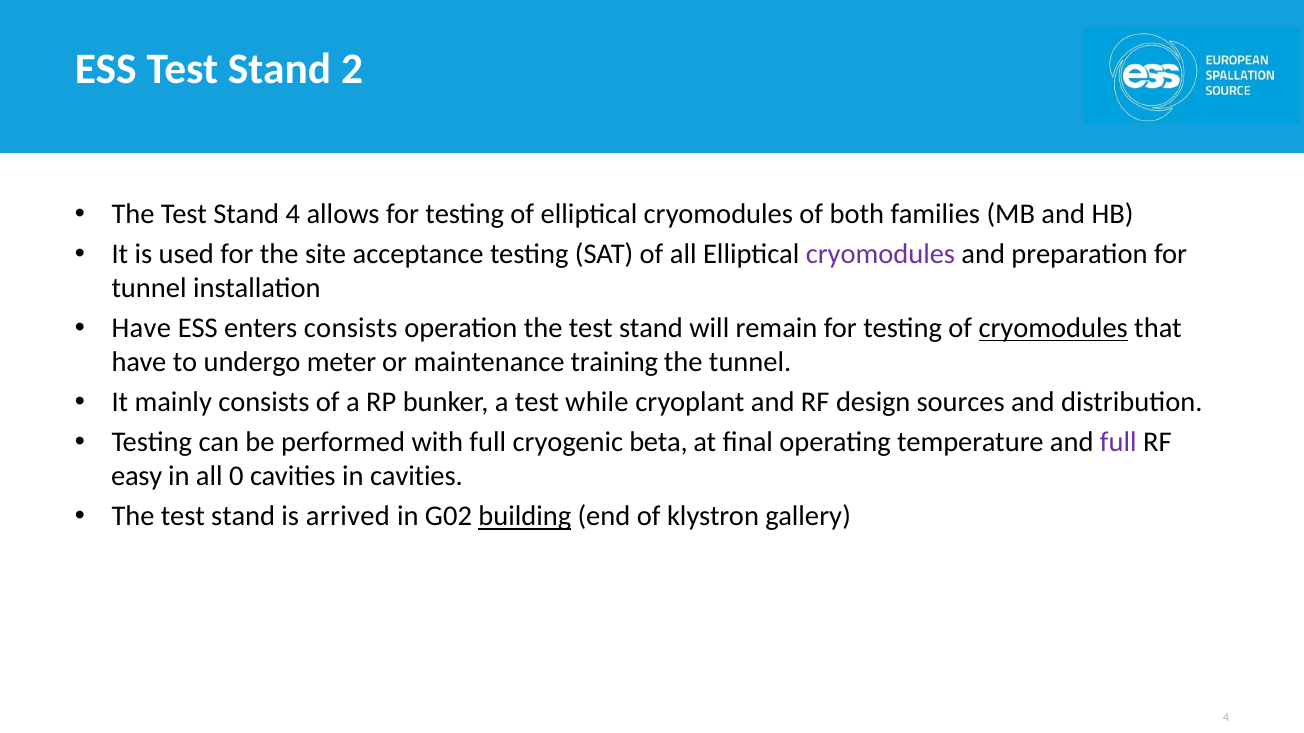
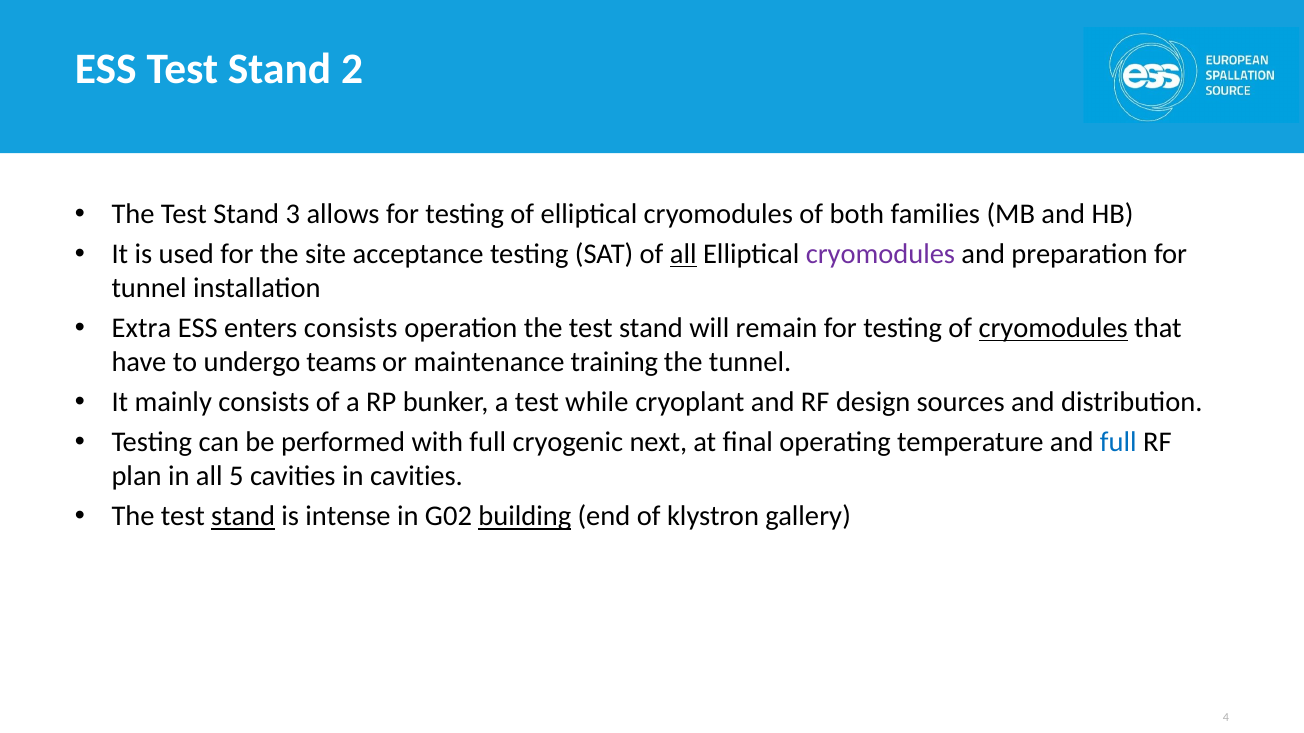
Stand 4: 4 -> 3 (293, 214)
all underline: none -> present (683, 254)
Have: Have -> Extra (141, 329)
meter: meter -> teams (341, 363)
beta: beta -> next (658, 443)
full colour: purple -> blue (1118, 443)
easy: easy -> plan (137, 477)
0: 0 -> 5 (236, 477)
stand underline: none -> present (243, 517)
arrived: arrived -> intense (348, 517)
